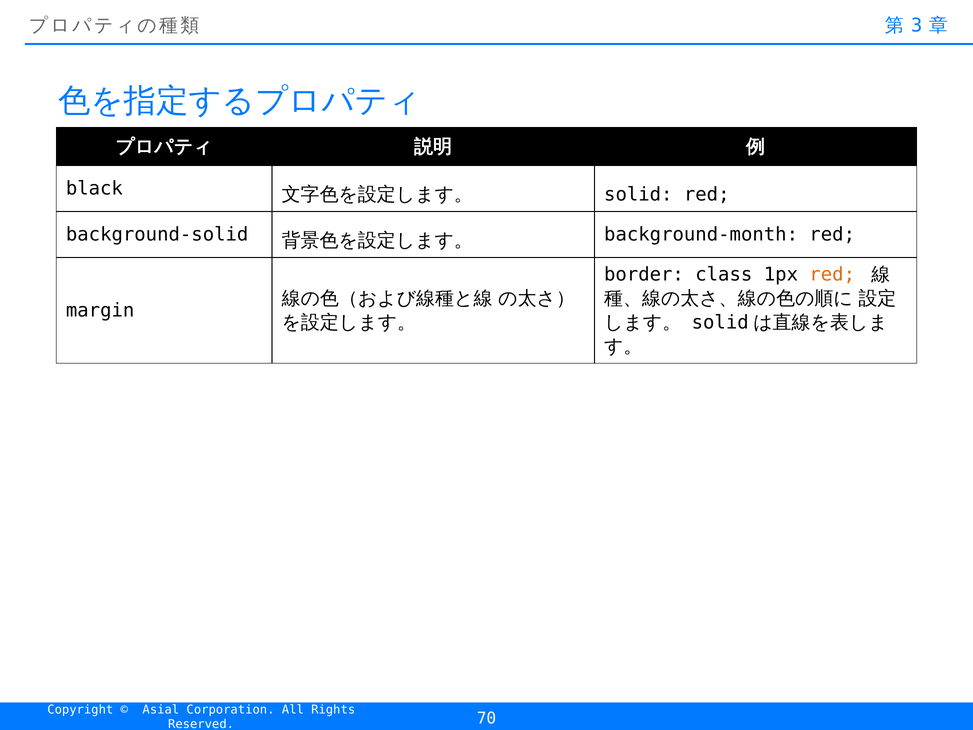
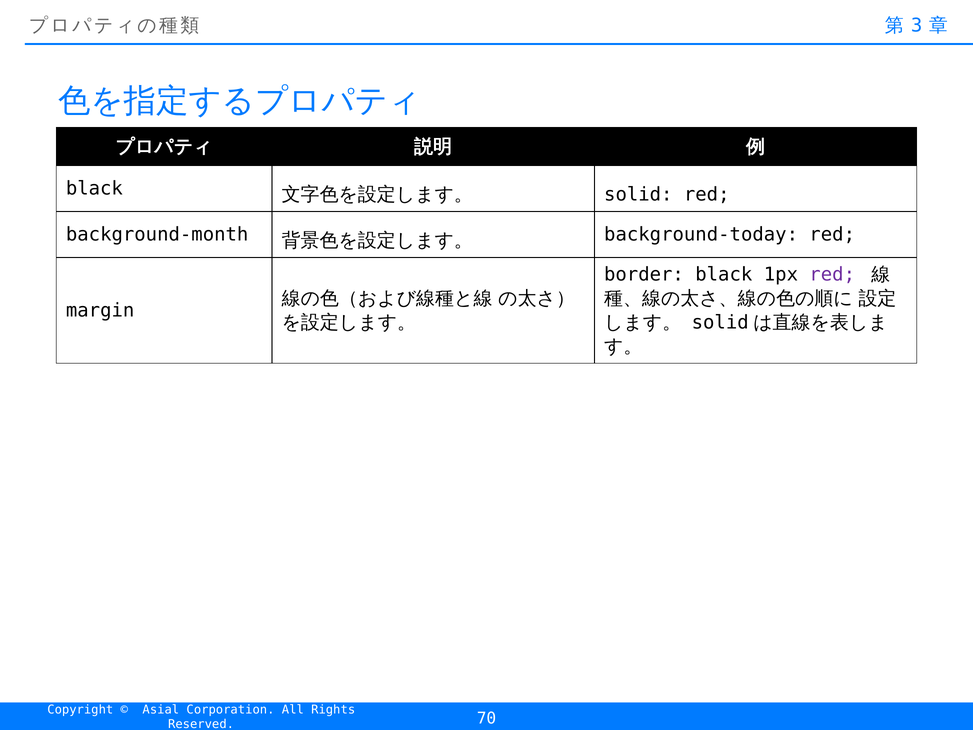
background-solid: background-solid -> background-month (157, 235)
background-month: background-month -> background-today (701, 235)
border class: class -> black (724, 274)
red colour: orange -> purple (832, 274)
